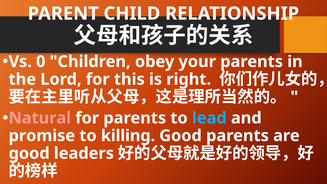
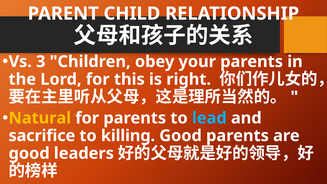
0: 0 -> 3 (41, 62)
Natural colour: pink -> yellow (40, 118)
promise: promise -> sacrifice (42, 136)
